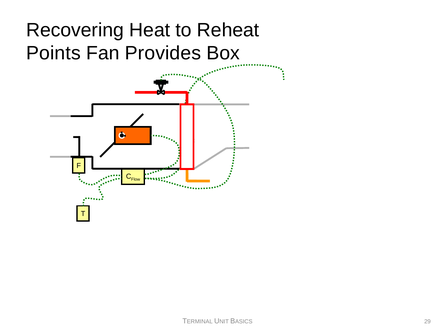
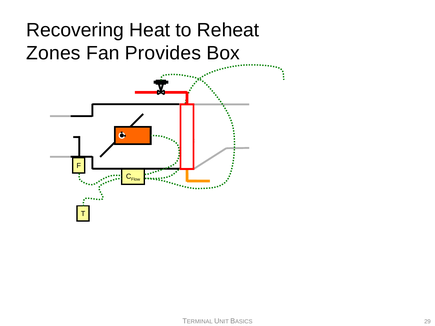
Points: Points -> Zones (53, 53)
